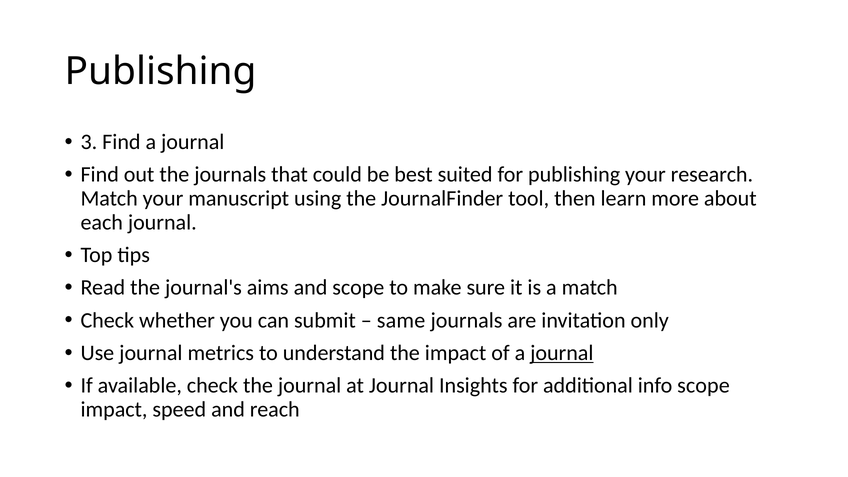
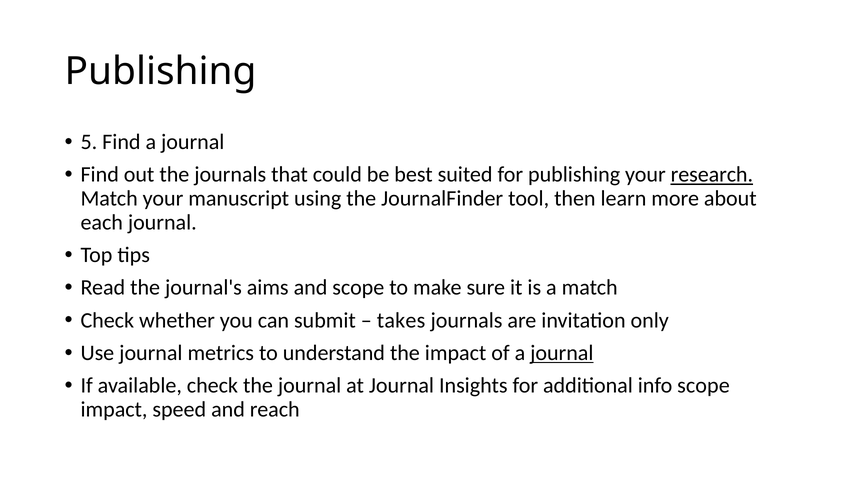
3: 3 -> 5 (89, 142)
research underline: none -> present (712, 175)
same: same -> takes (401, 320)
